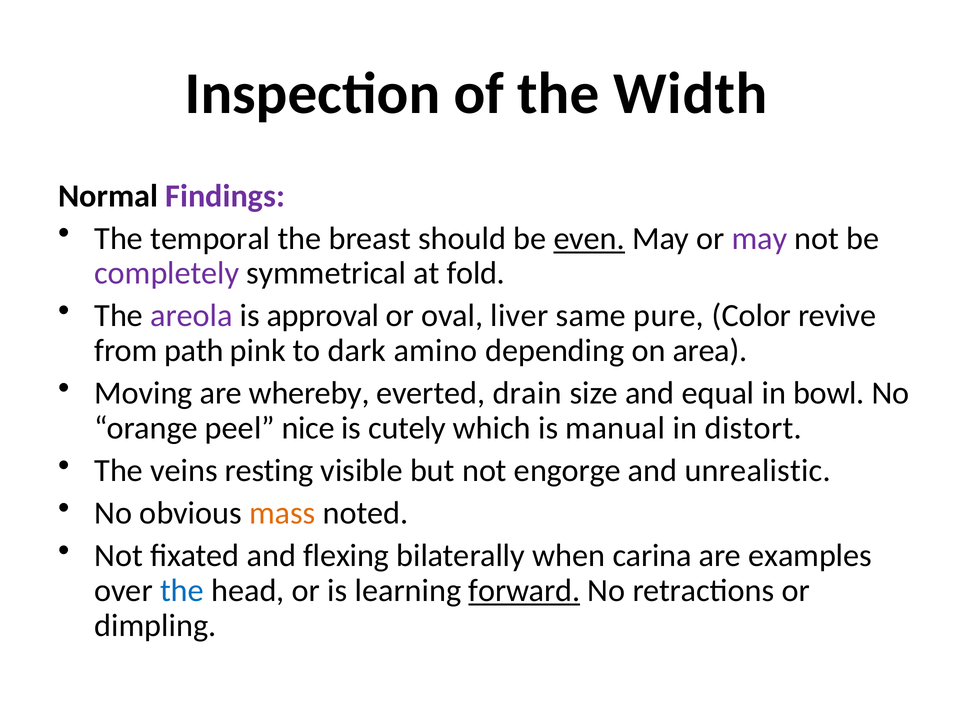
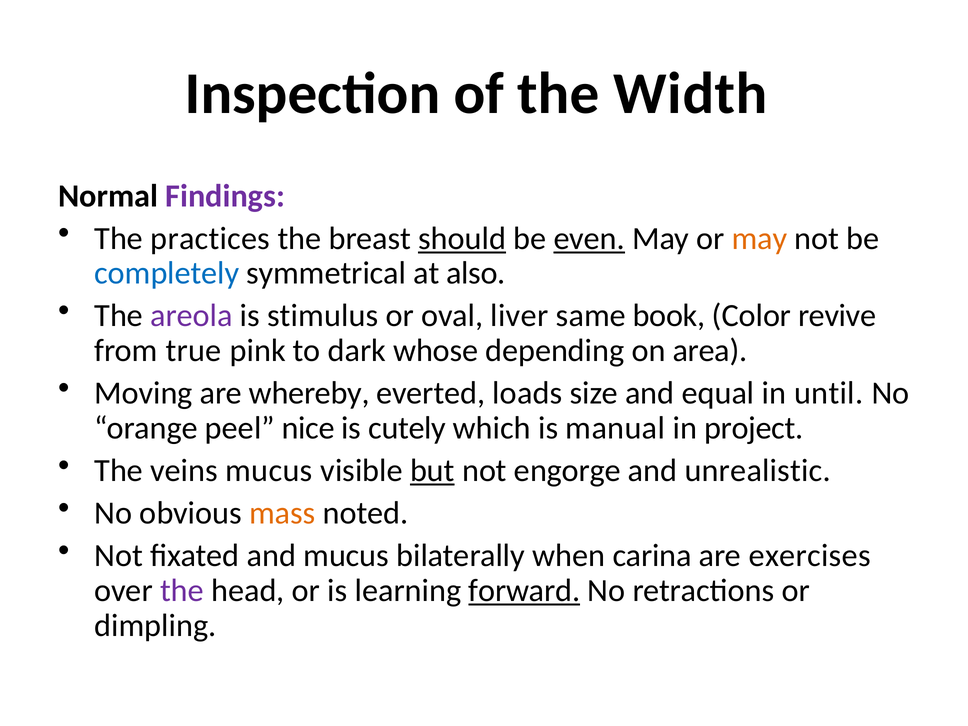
temporal: temporal -> practices (210, 238)
should underline: none -> present (462, 238)
may colour: purple -> orange (760, 238)
completely colour: purple -> blue (167, 273)
fold: fold -> also (476, 273)
approval: approval -> stimulus (323, 316)
pure: pure -> book (669, 316)
path: path -> true (194, 351)
amino: amino -> whose (436, 351)
drain: drain -> loads (527, 393)
bowl: bowl -> until (829, 393)
distort: distort -> project (754, 428)
veins resting: resting -> mucus (269, 471)
but underline: none -> present (432, 471)
and flexing: flexing -> mucus (346, 556)
examples: examples -> exercises (810, 556)
the colour: blue -> purple (182, 591)
